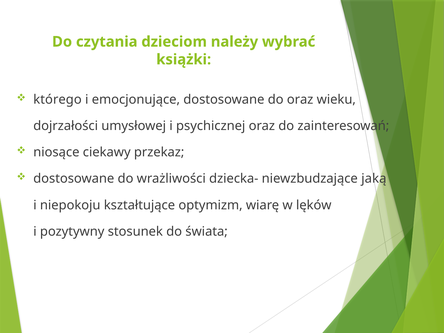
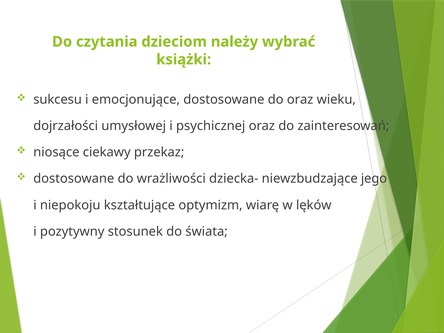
którego: którego -> sukcesu (58, 99)
jaką: jaką -> jego (374, 179)
